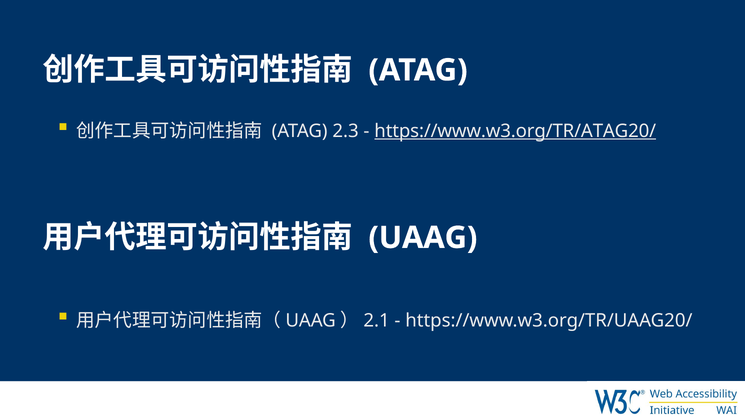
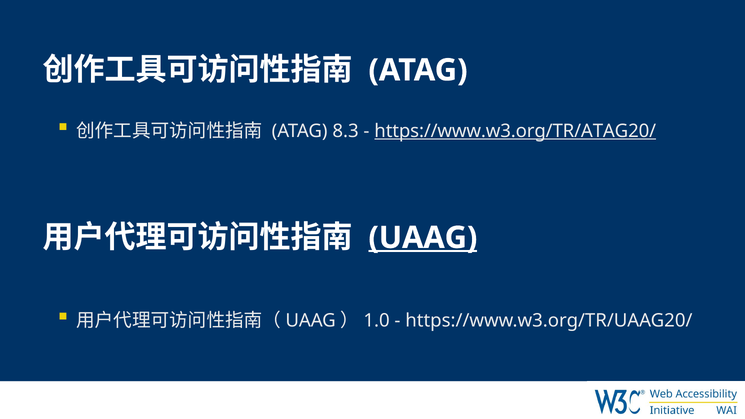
2.3: 2.3 -> 8.3 (346, 131)
UAAG underline: none -> present (423, 238)
2.1: 2.1 -> 1.0 (377, 321)
